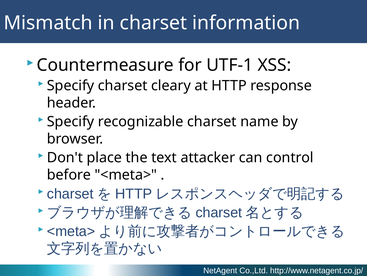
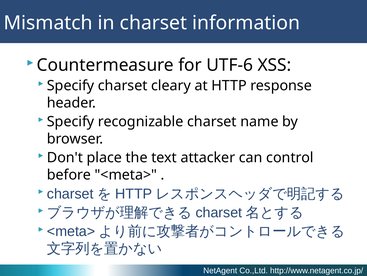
UTF-1: UTF-1 -> UTF-6 (230, 65)
